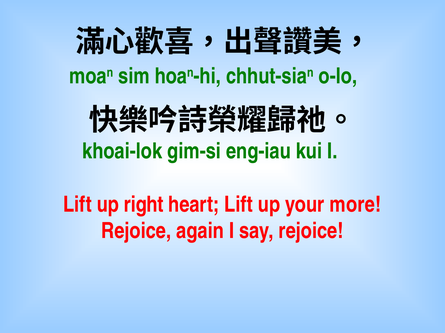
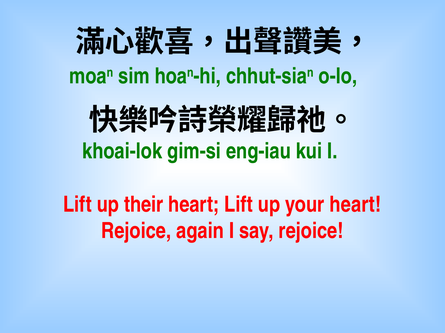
right: right -> their (144, 205)
your more: more -> heart (355, 205)
